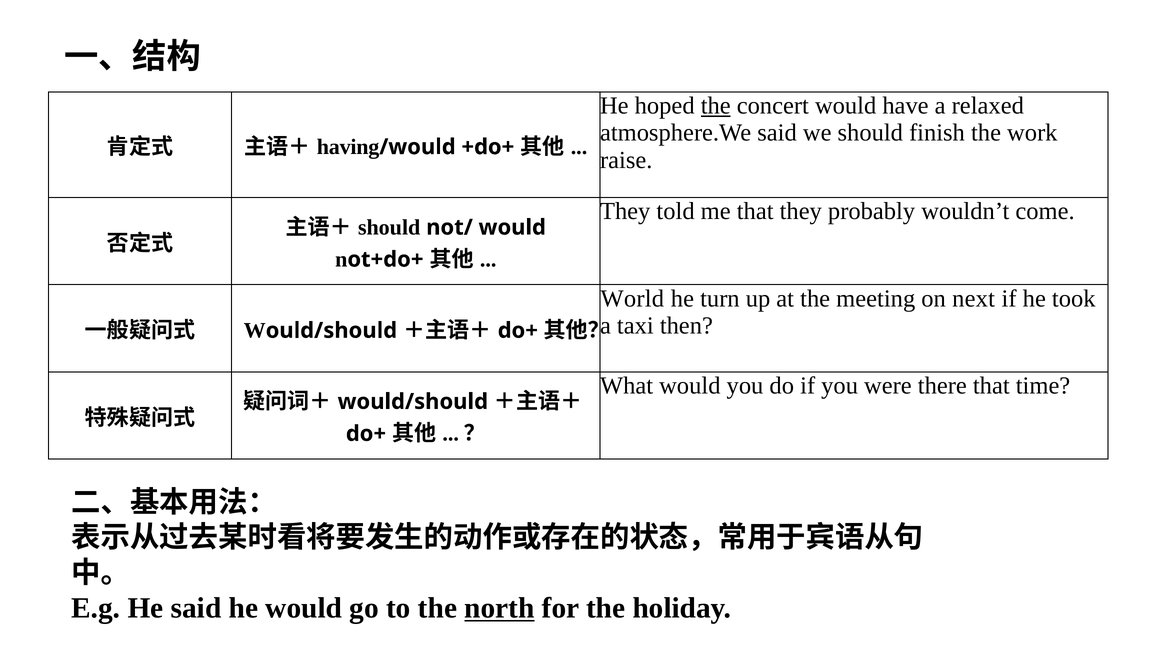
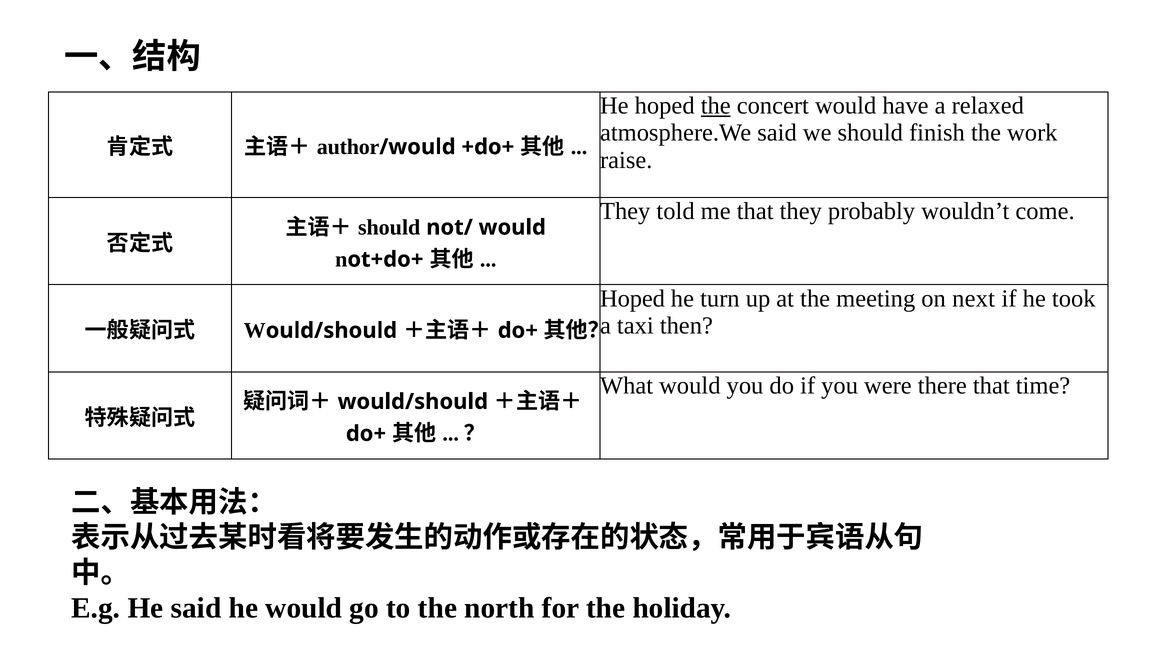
having: having -> author (348, 147)
World: World -> Hoped (632, 298)
north underline: present -> none (500, 608)
